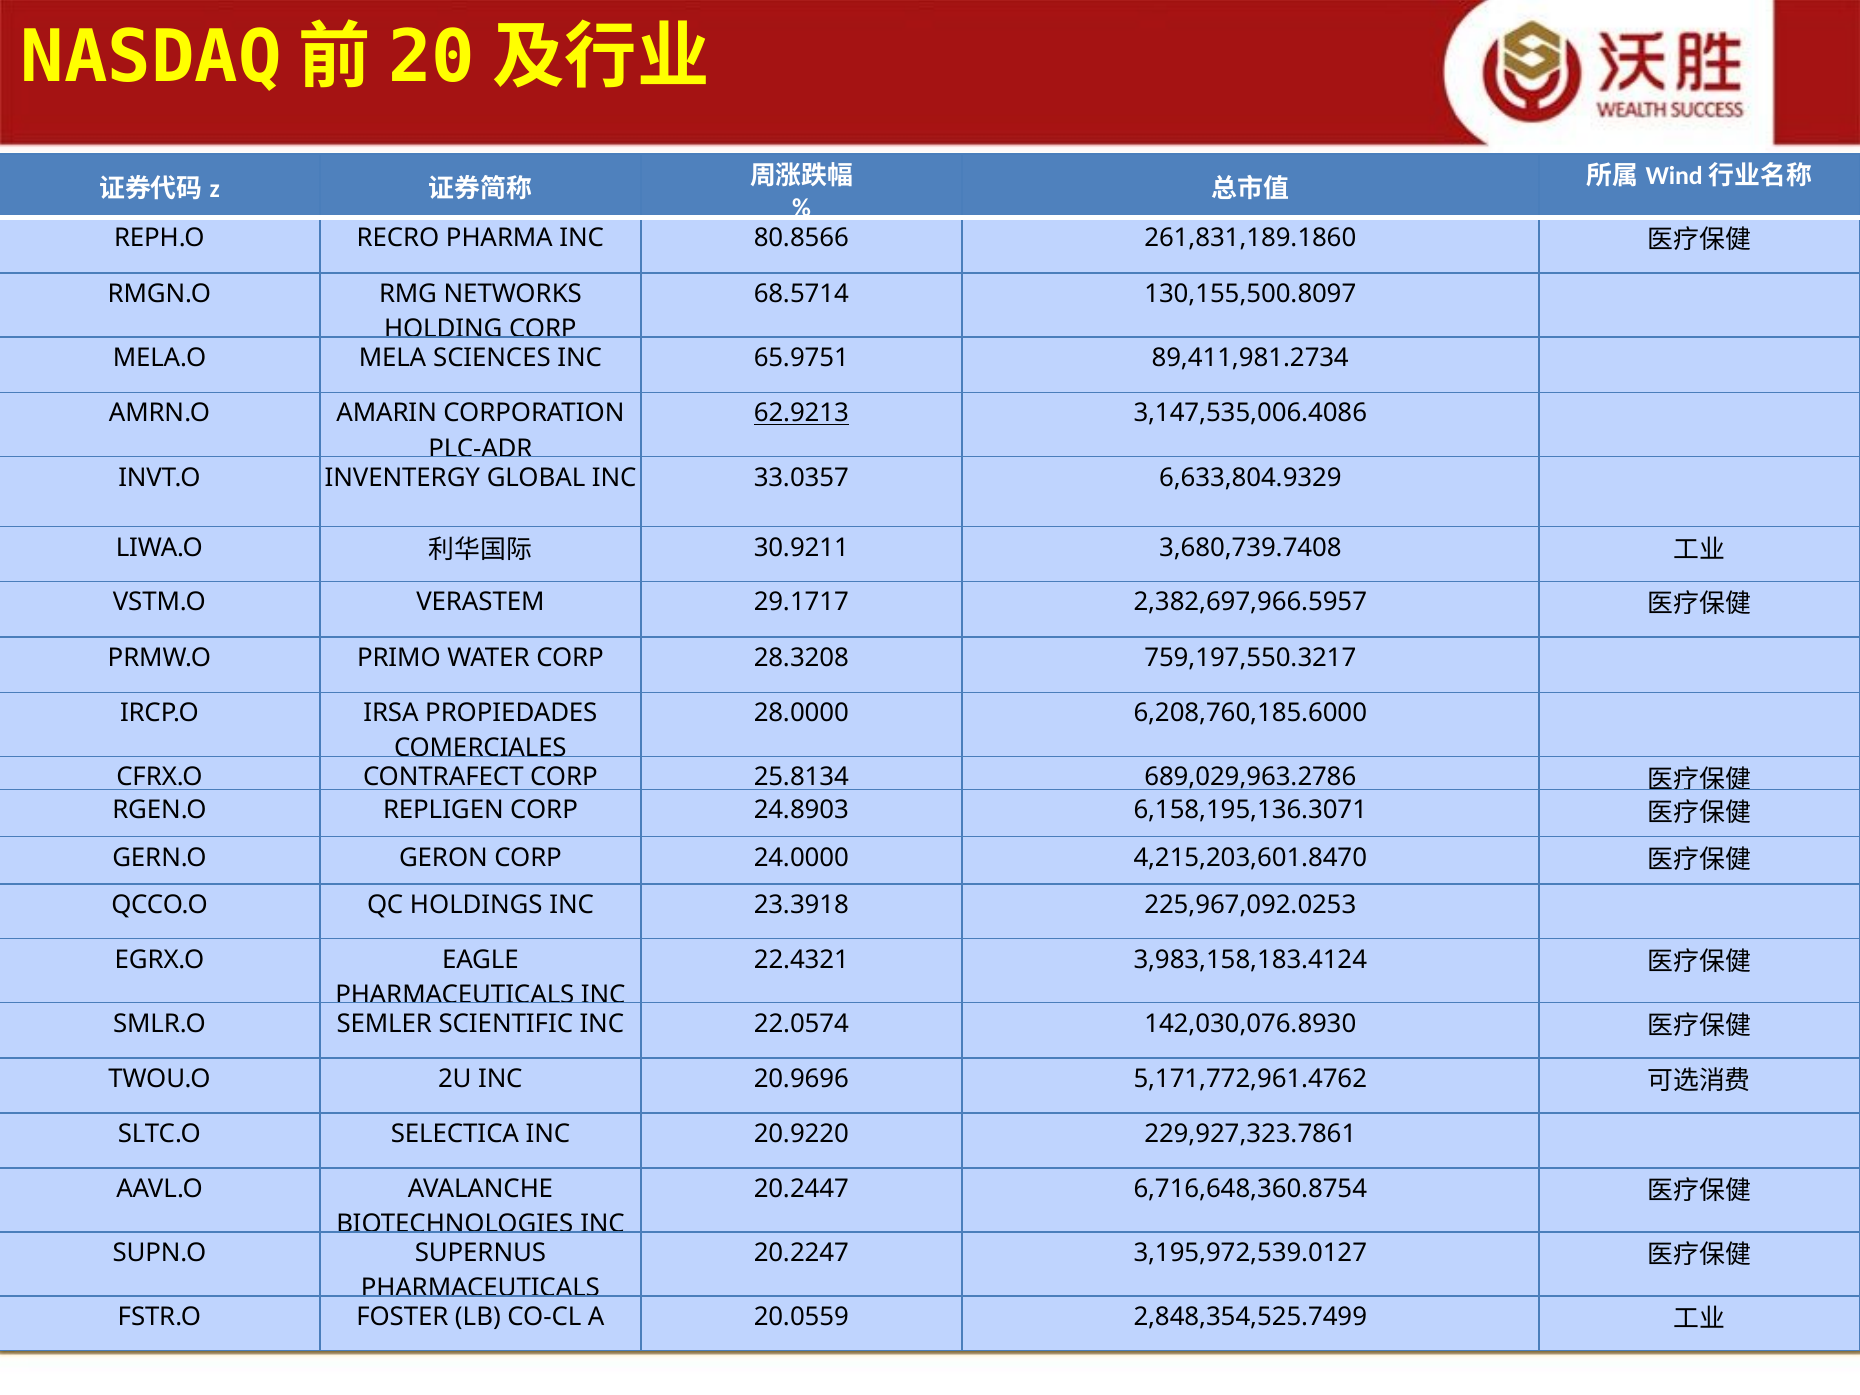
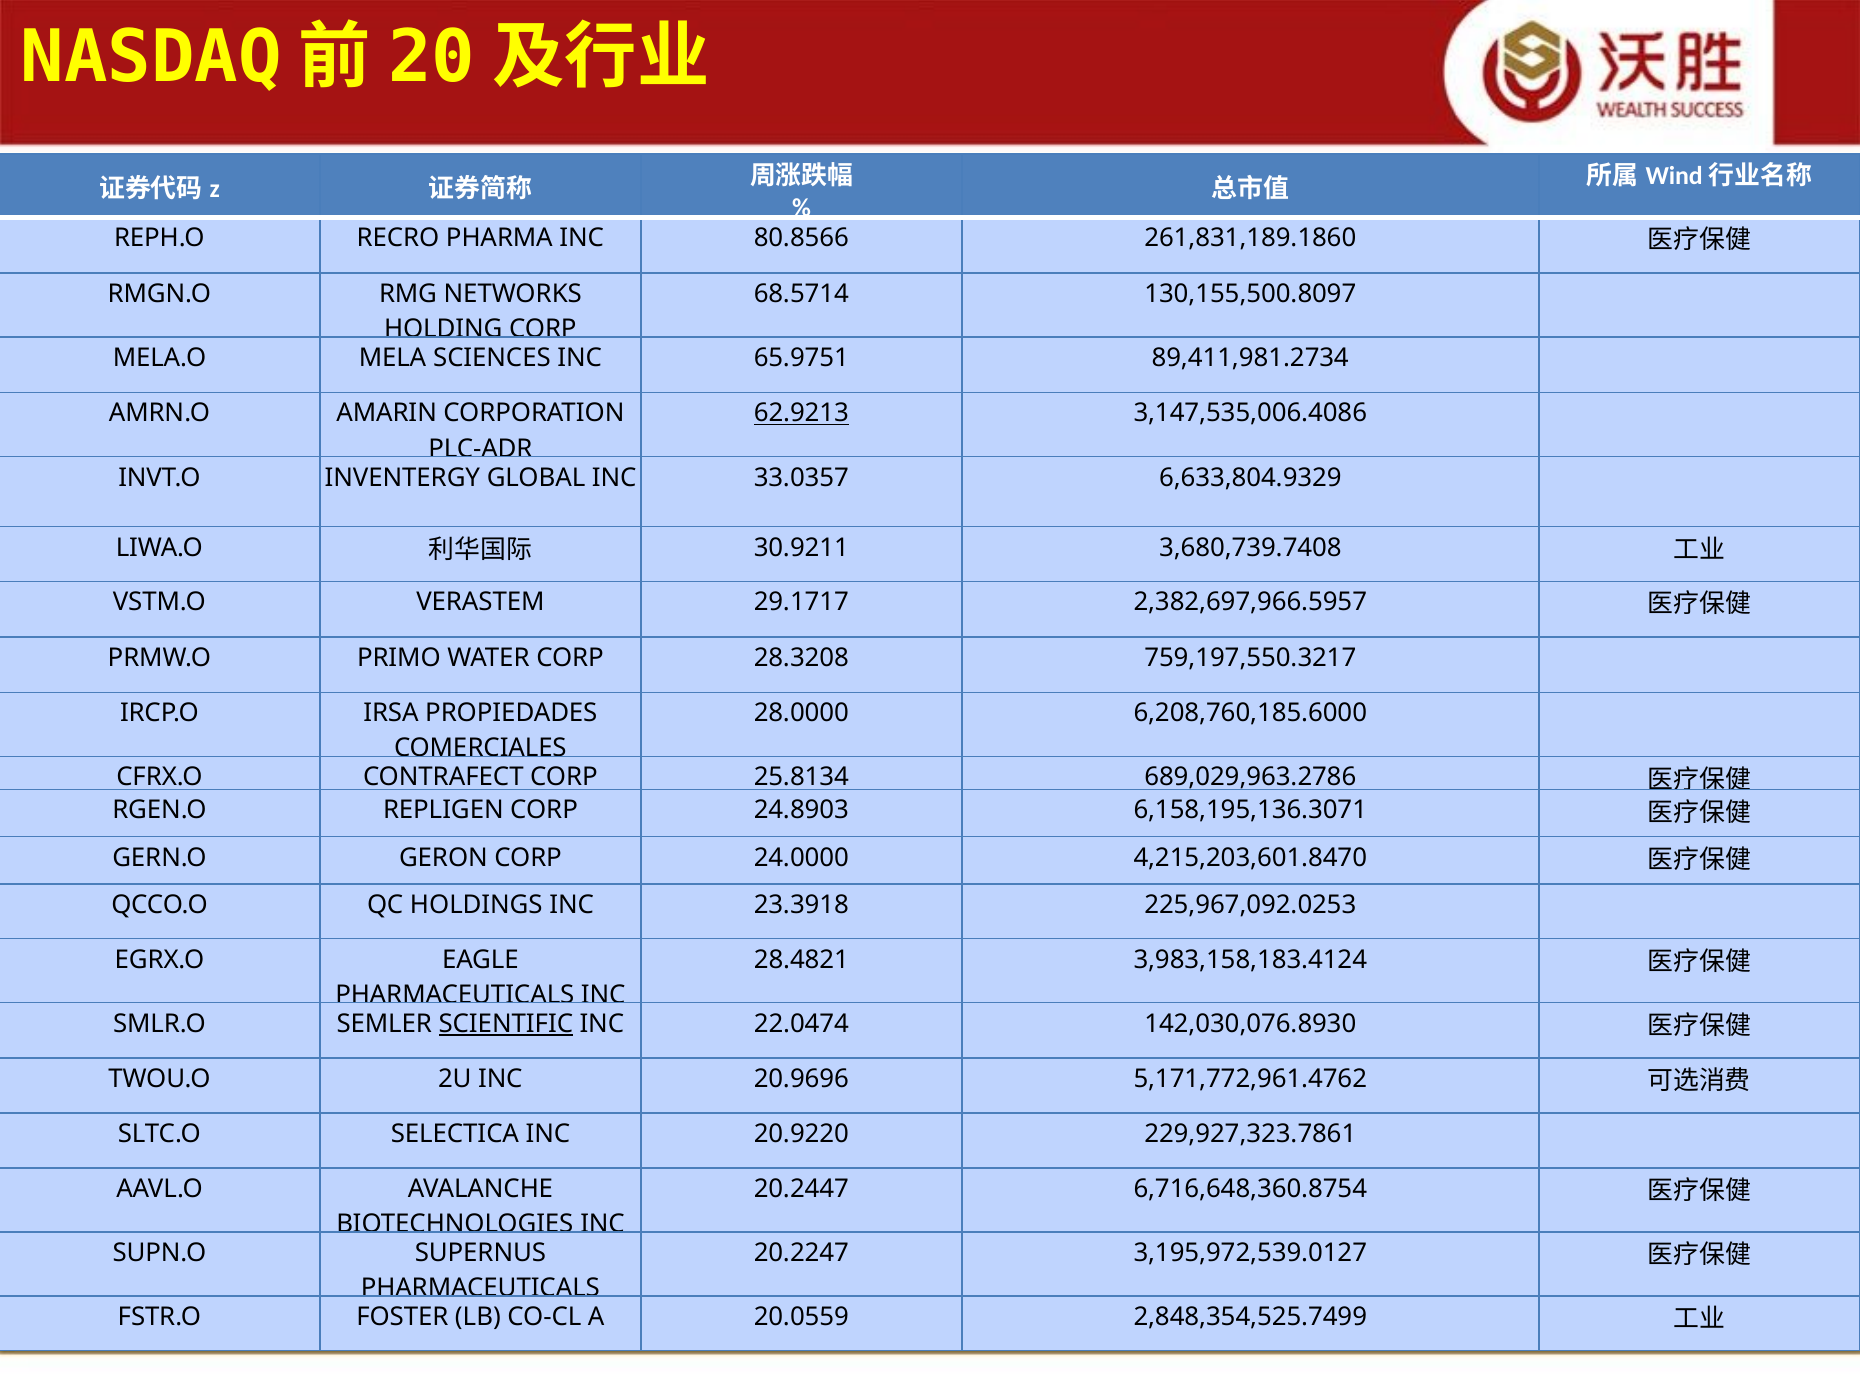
22.4321: 22.4321 -> 28.4821 (801, 960)
SCIENTIFIC underline: none -> present (506, 1024)
22.0574: 22.0574 -> 22.0474 (801, 1024)
